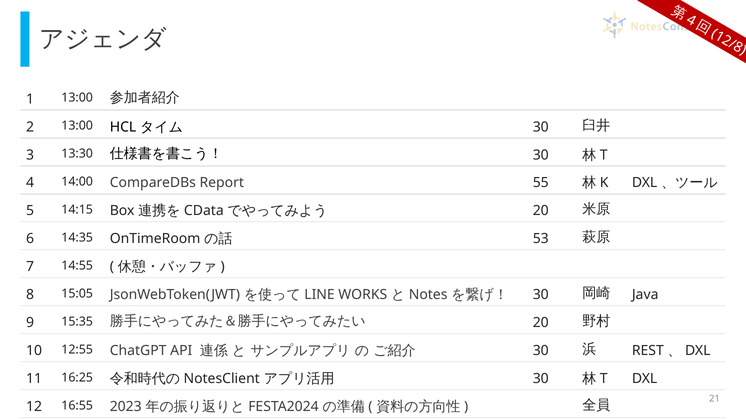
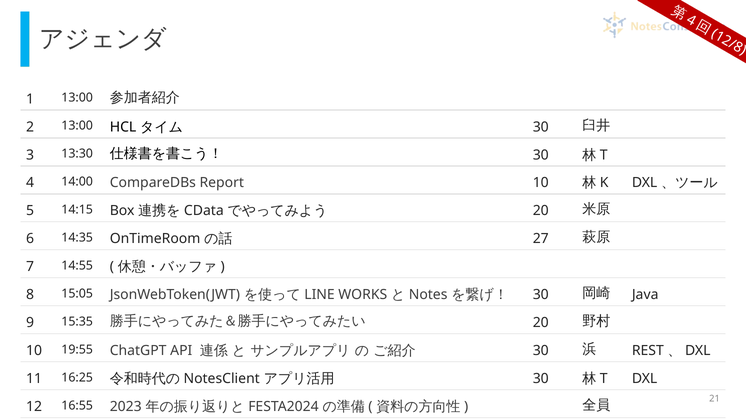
Report 55: 55 -> 10 (541, 183)
53: 53 -> 27 (541, 239)
12:55: 12:55 -> 19:55 (77, 349)
